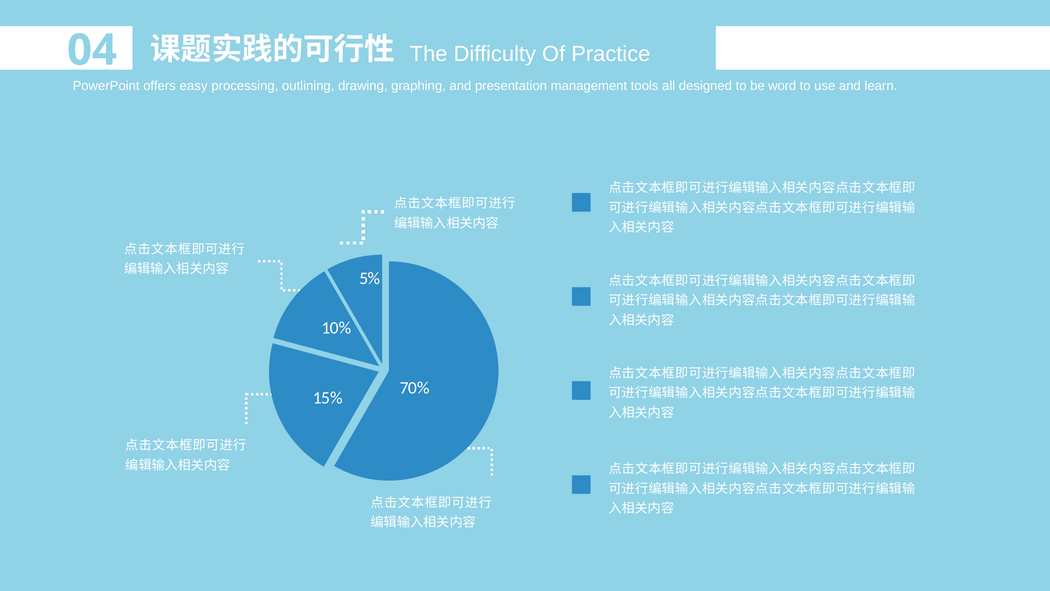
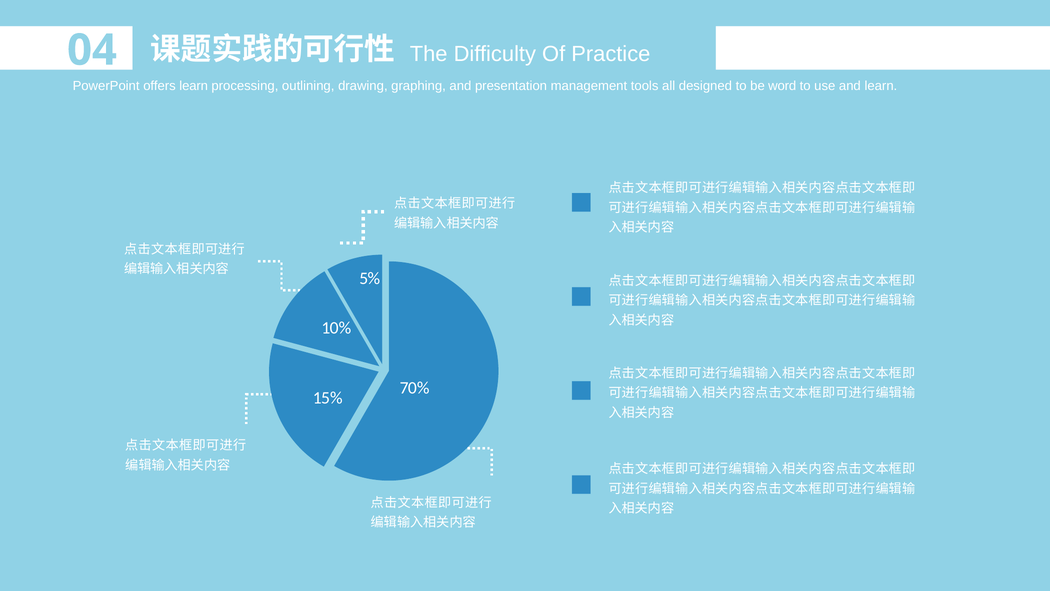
offers easy: easy -> learn (194, 86)
